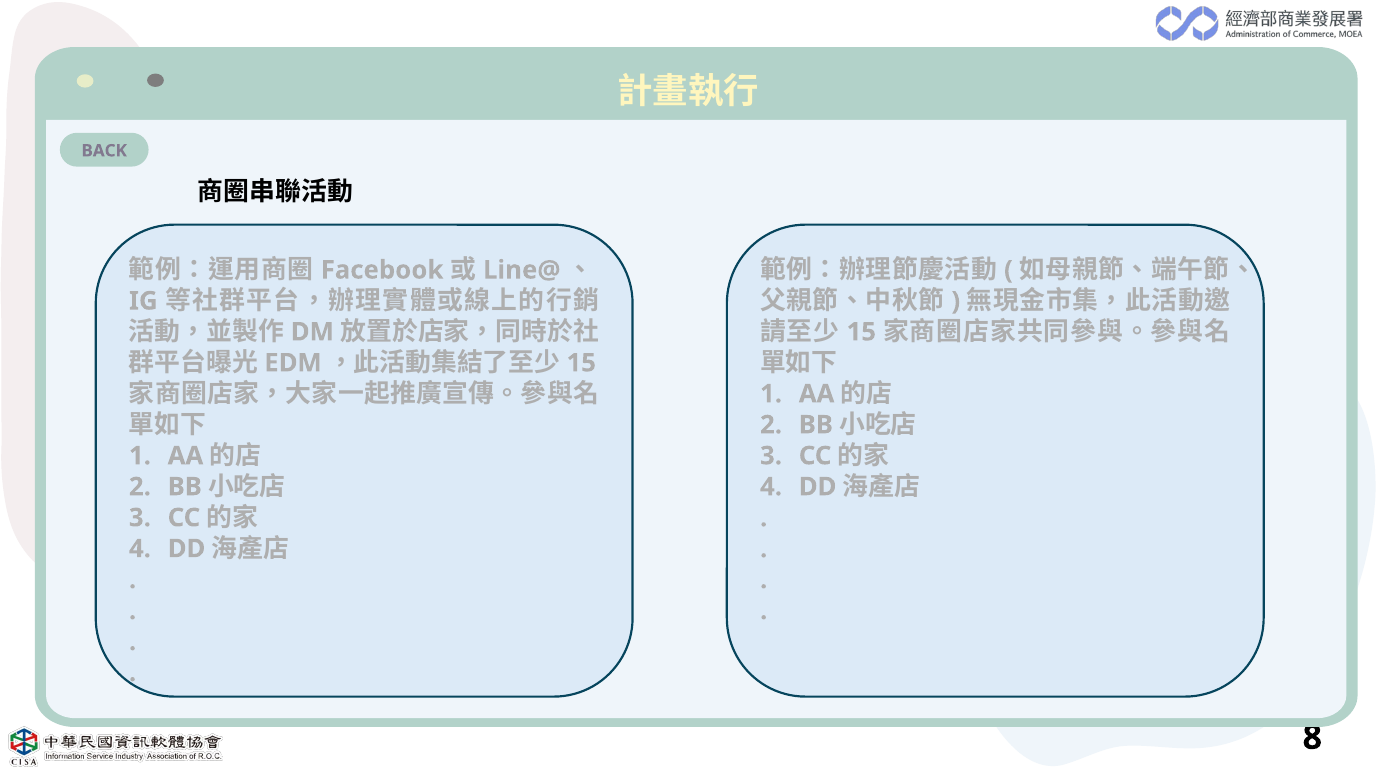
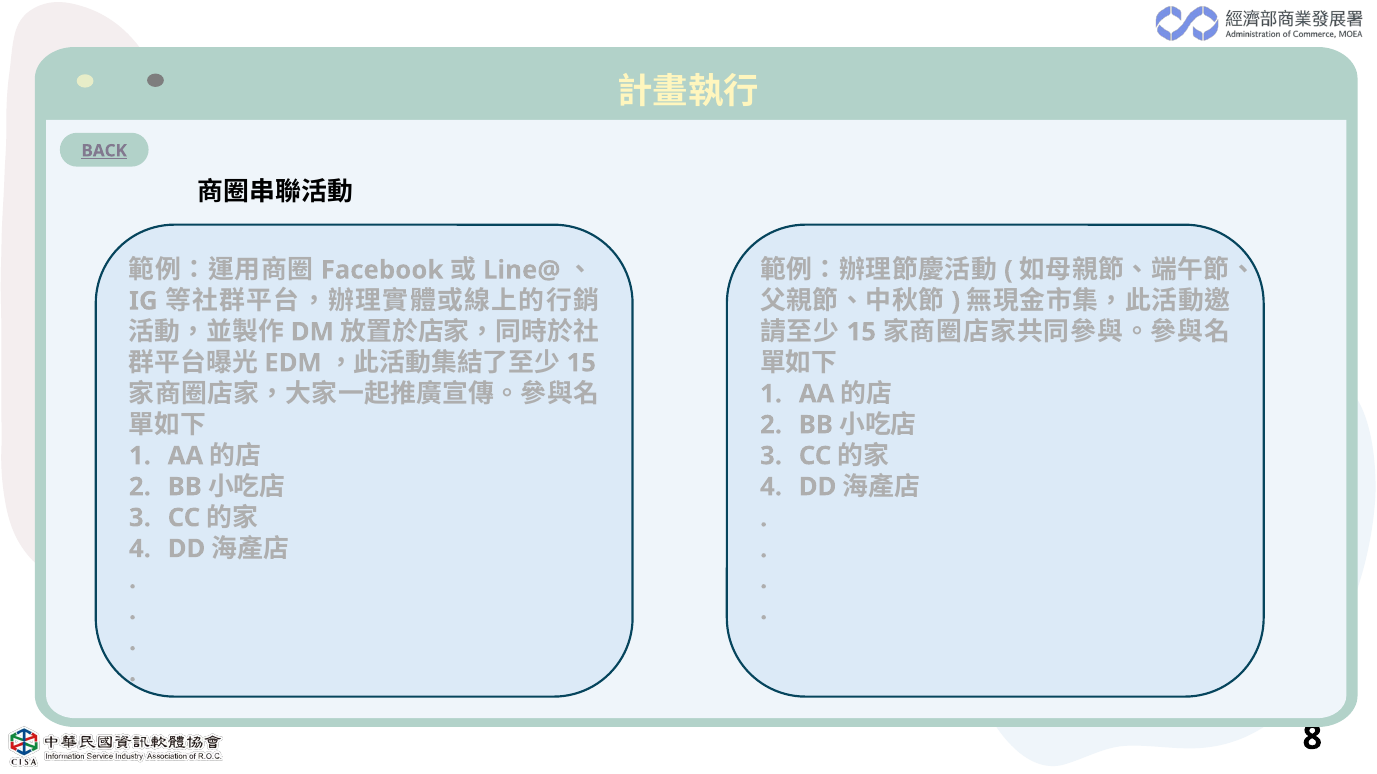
BACK underline: none -> present (104, 151)
